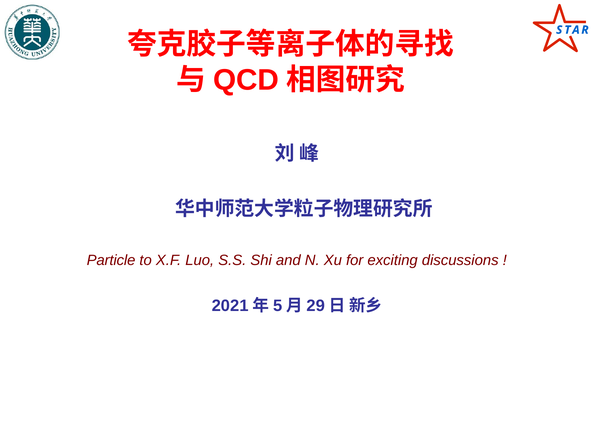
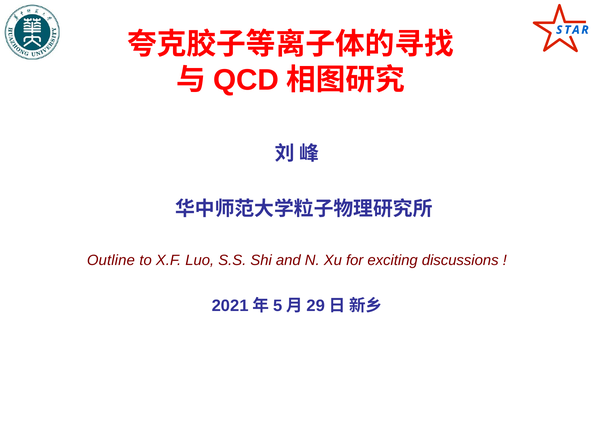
Particle: Particle -> Outline (111, 260)
